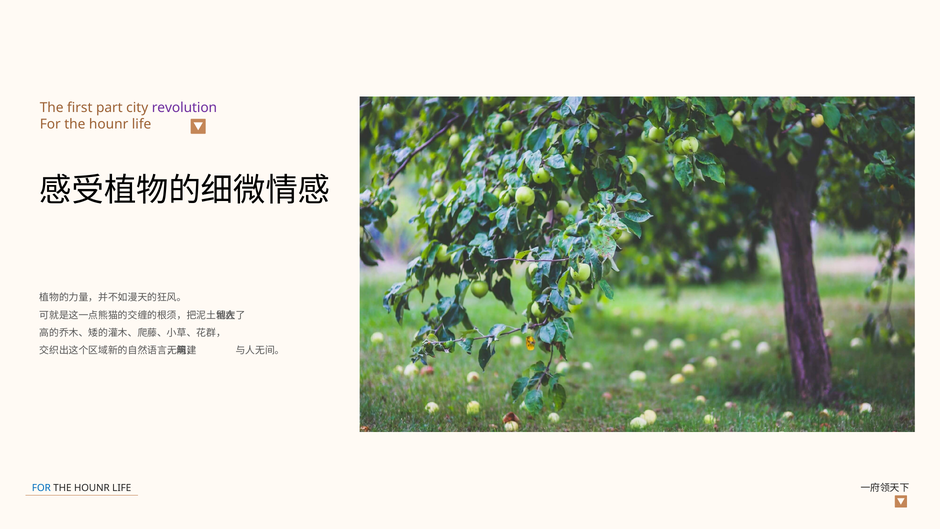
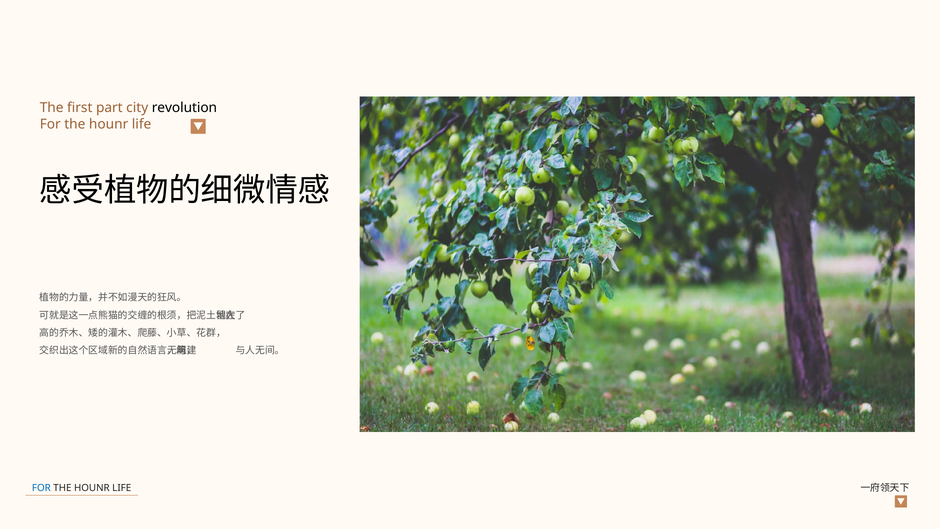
revolution colour: purple -> black (184, 108)
